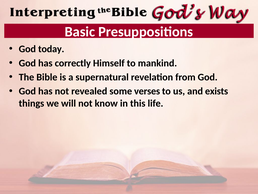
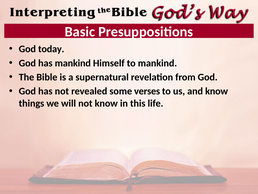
has correctly: correctly -> mankind (73, 63)
and exists: exists -> know (217, 91)
